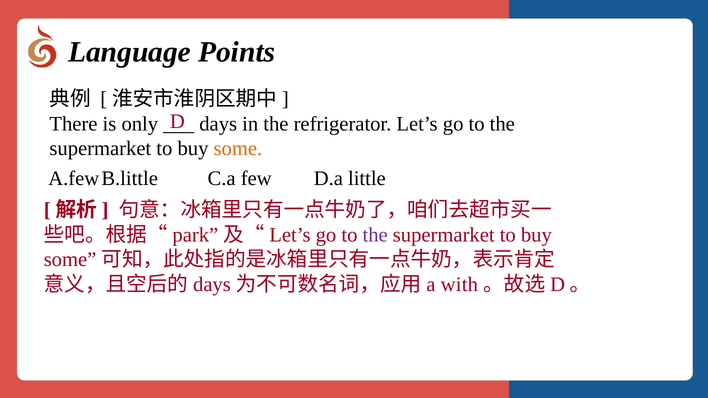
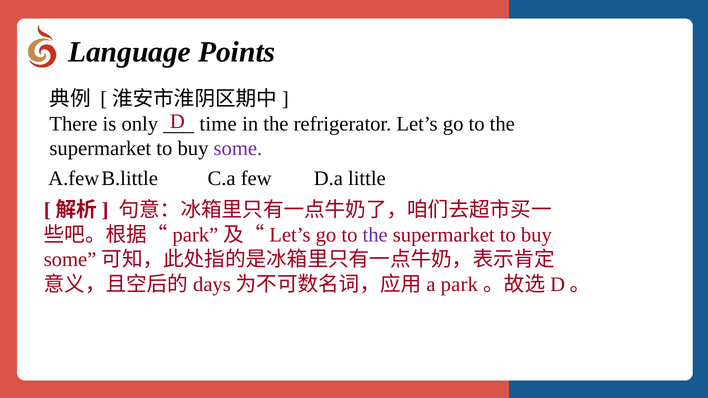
days: days -> time (218, 124)
some colour: orange -> purple (238, 149)
with: with -> park (459, 284)
